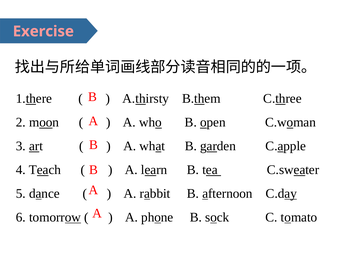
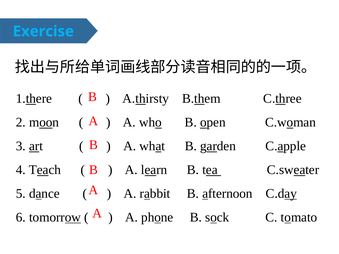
Exercise colour: pink -> light blue (43, 31)
